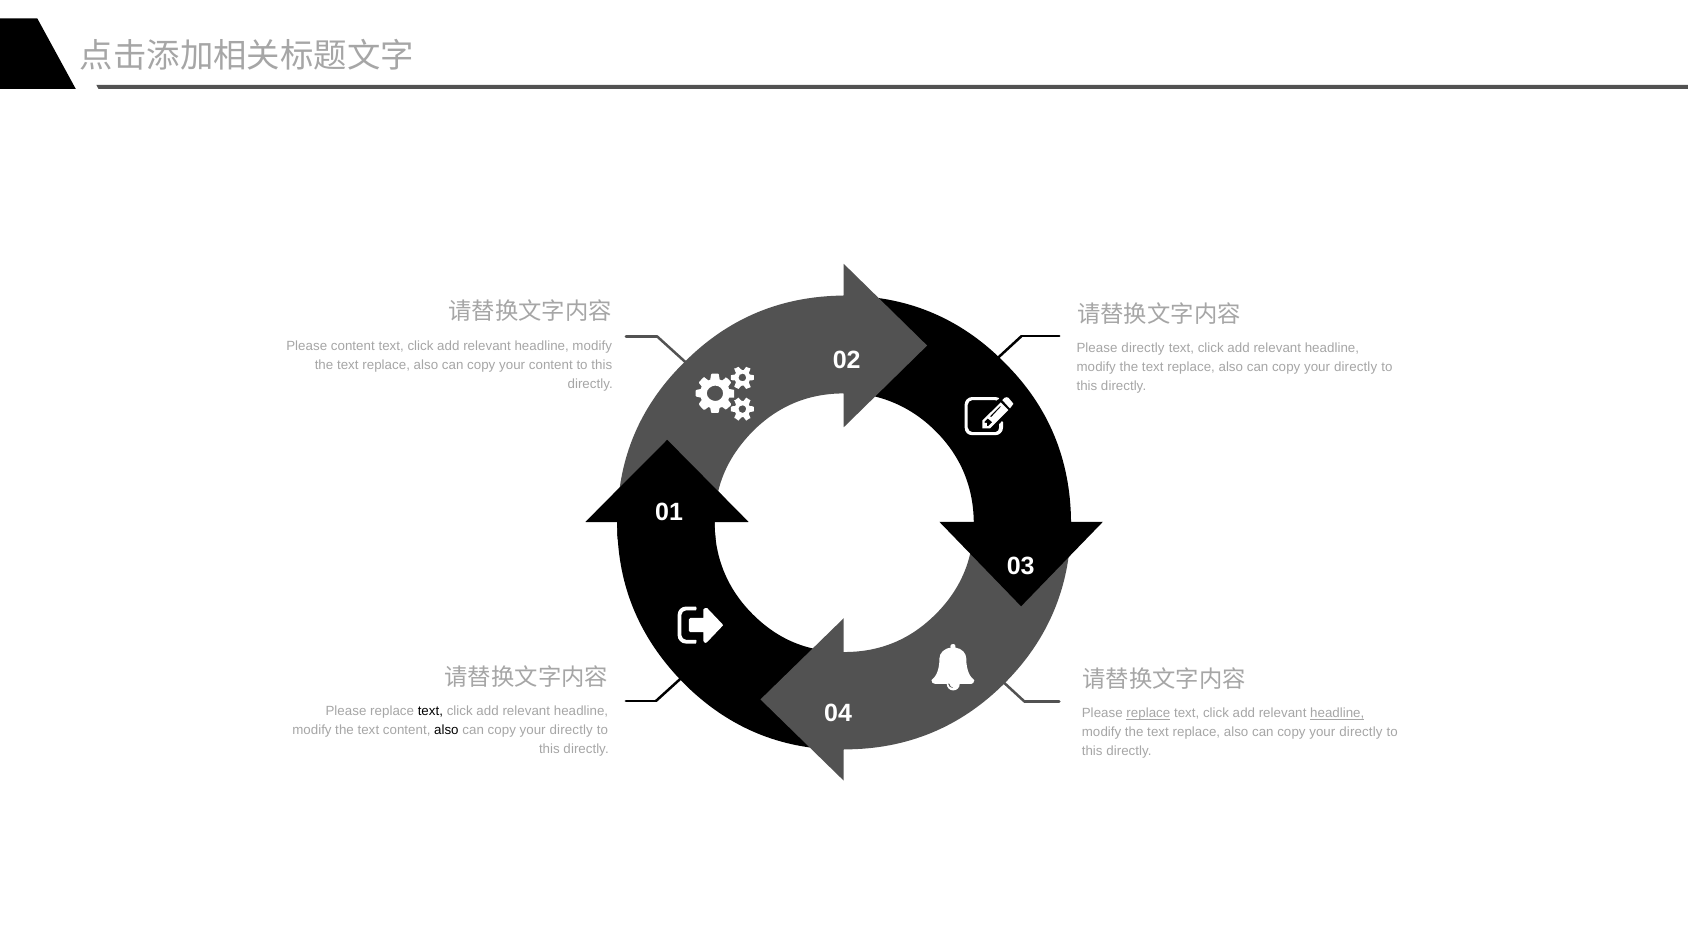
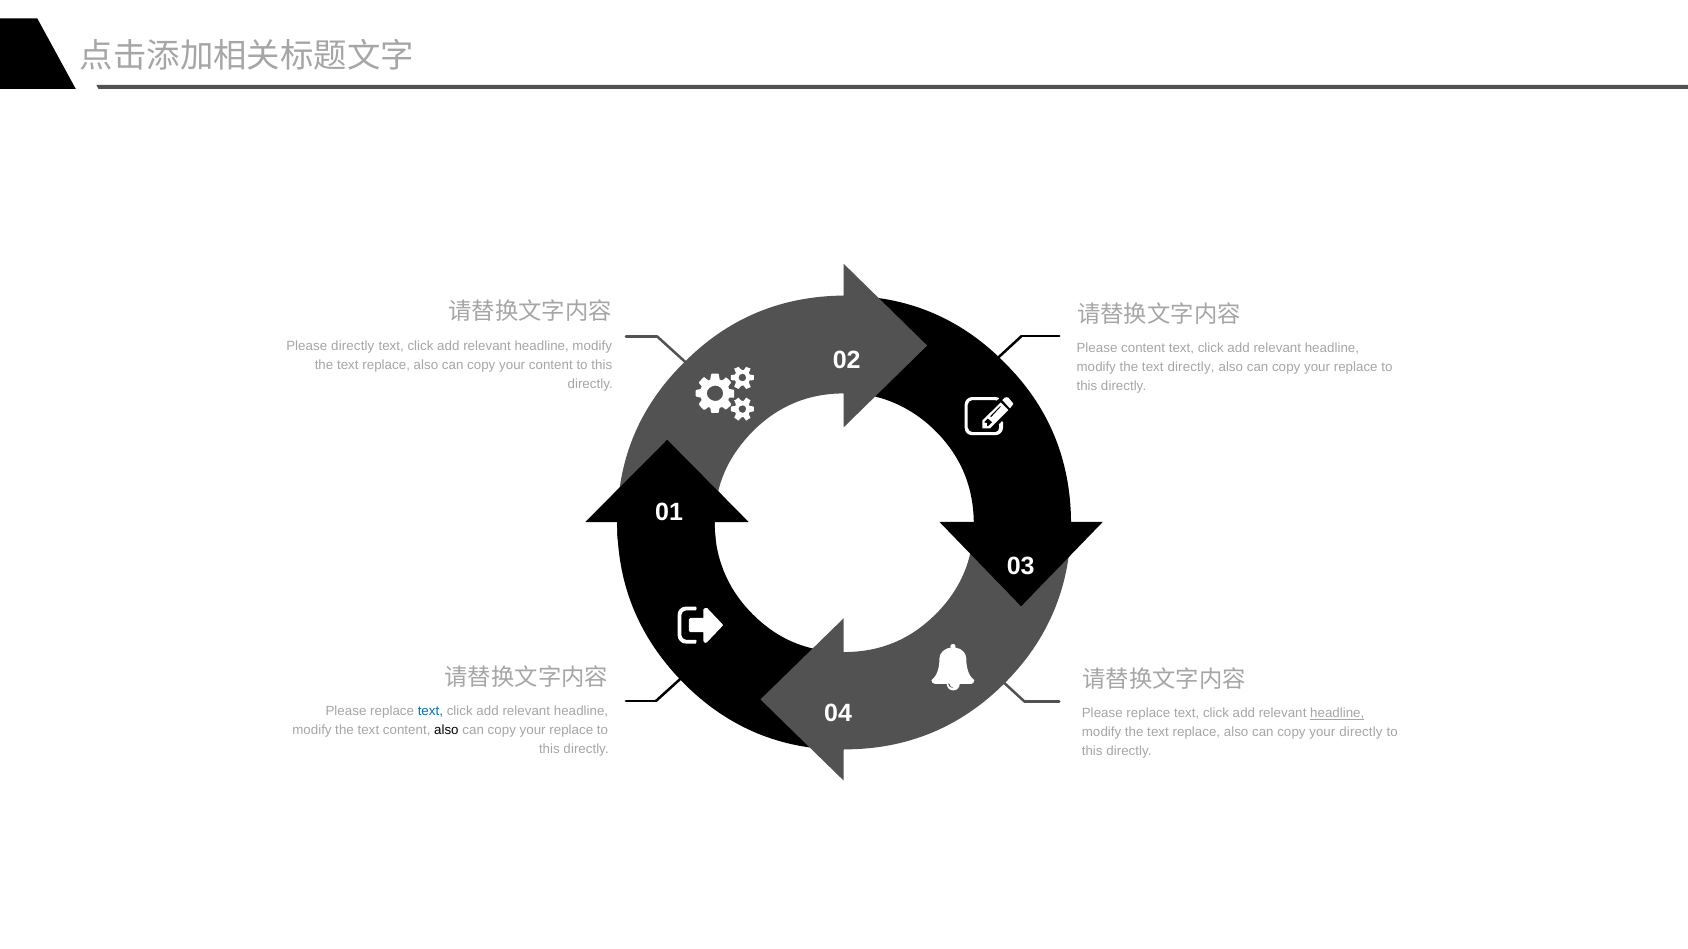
Please content: content -> directly (353, 346)
Please directly: directly -> content (1143, 348)
replace: replace -> directly (1191, 367)
directly: directly -> replace (1356, 367)
replace underline: present -> none (1148, 714)
text colour: black -> blue (430, 711)
directly: directly -> replace (571, 730)
